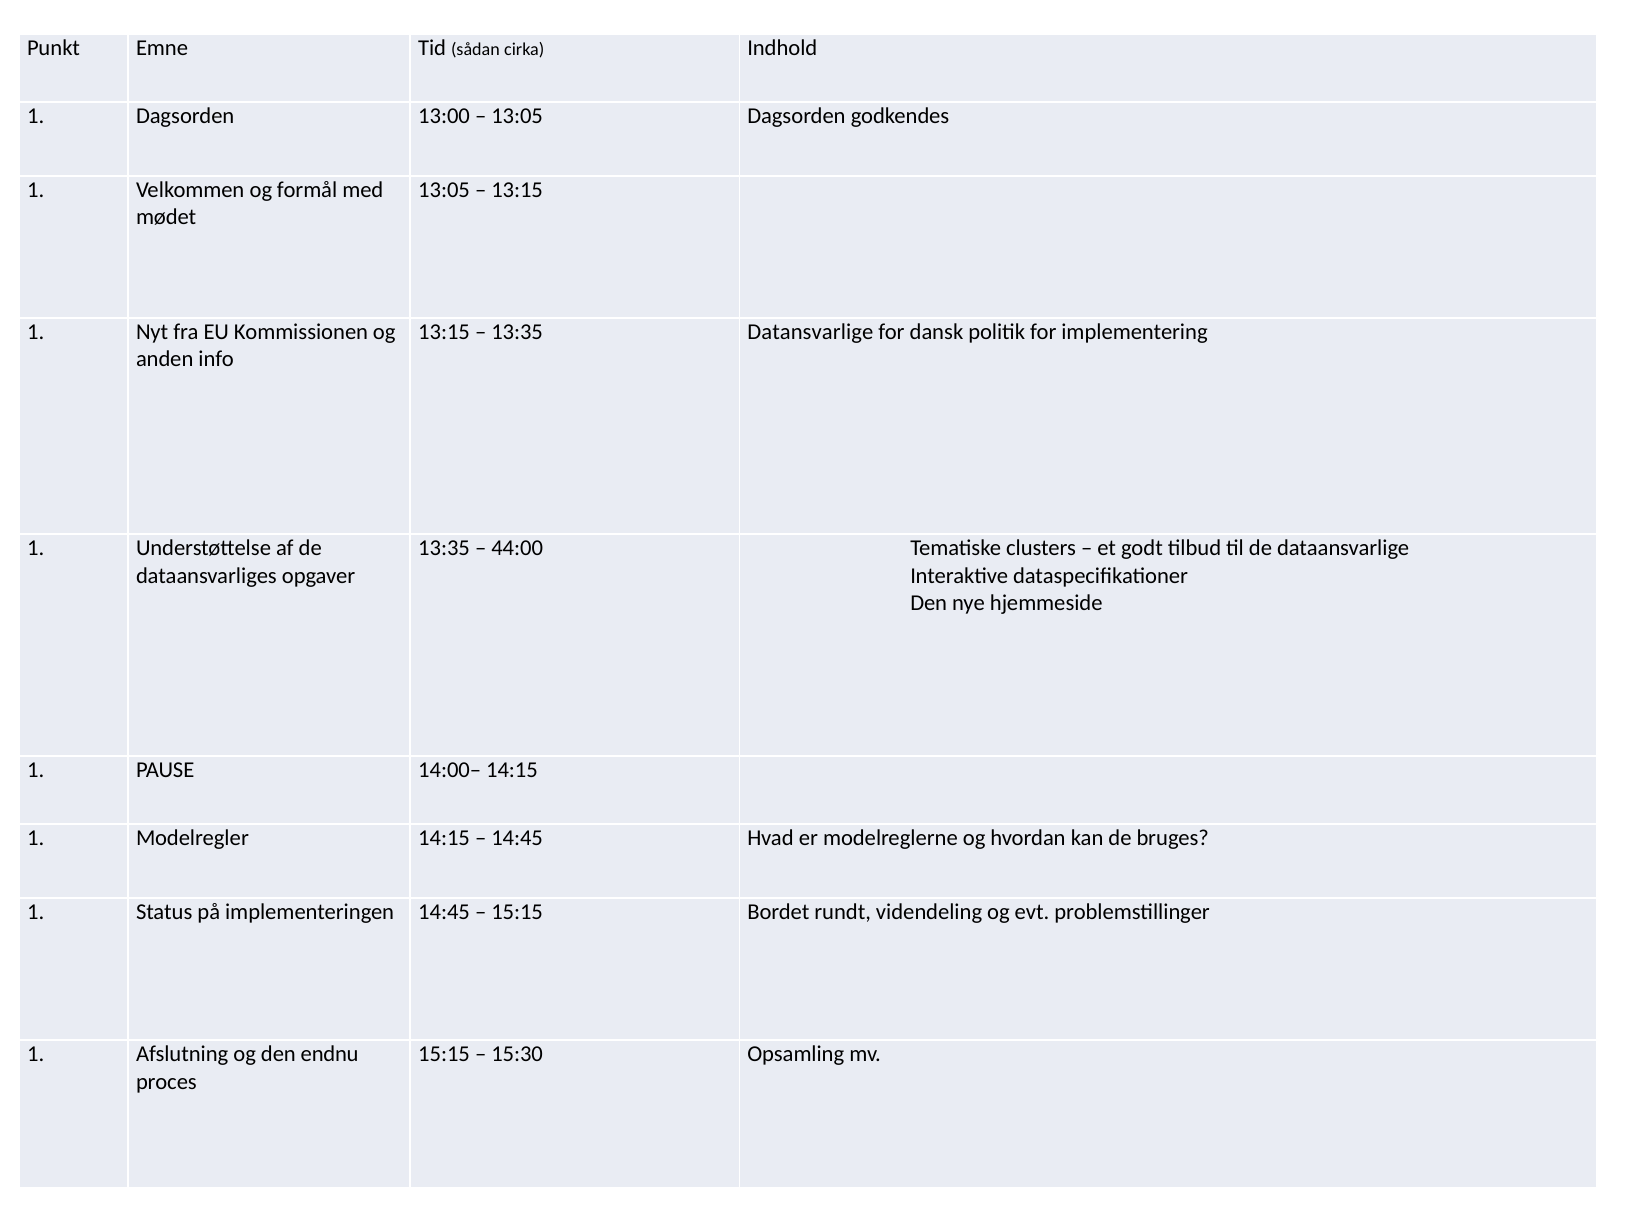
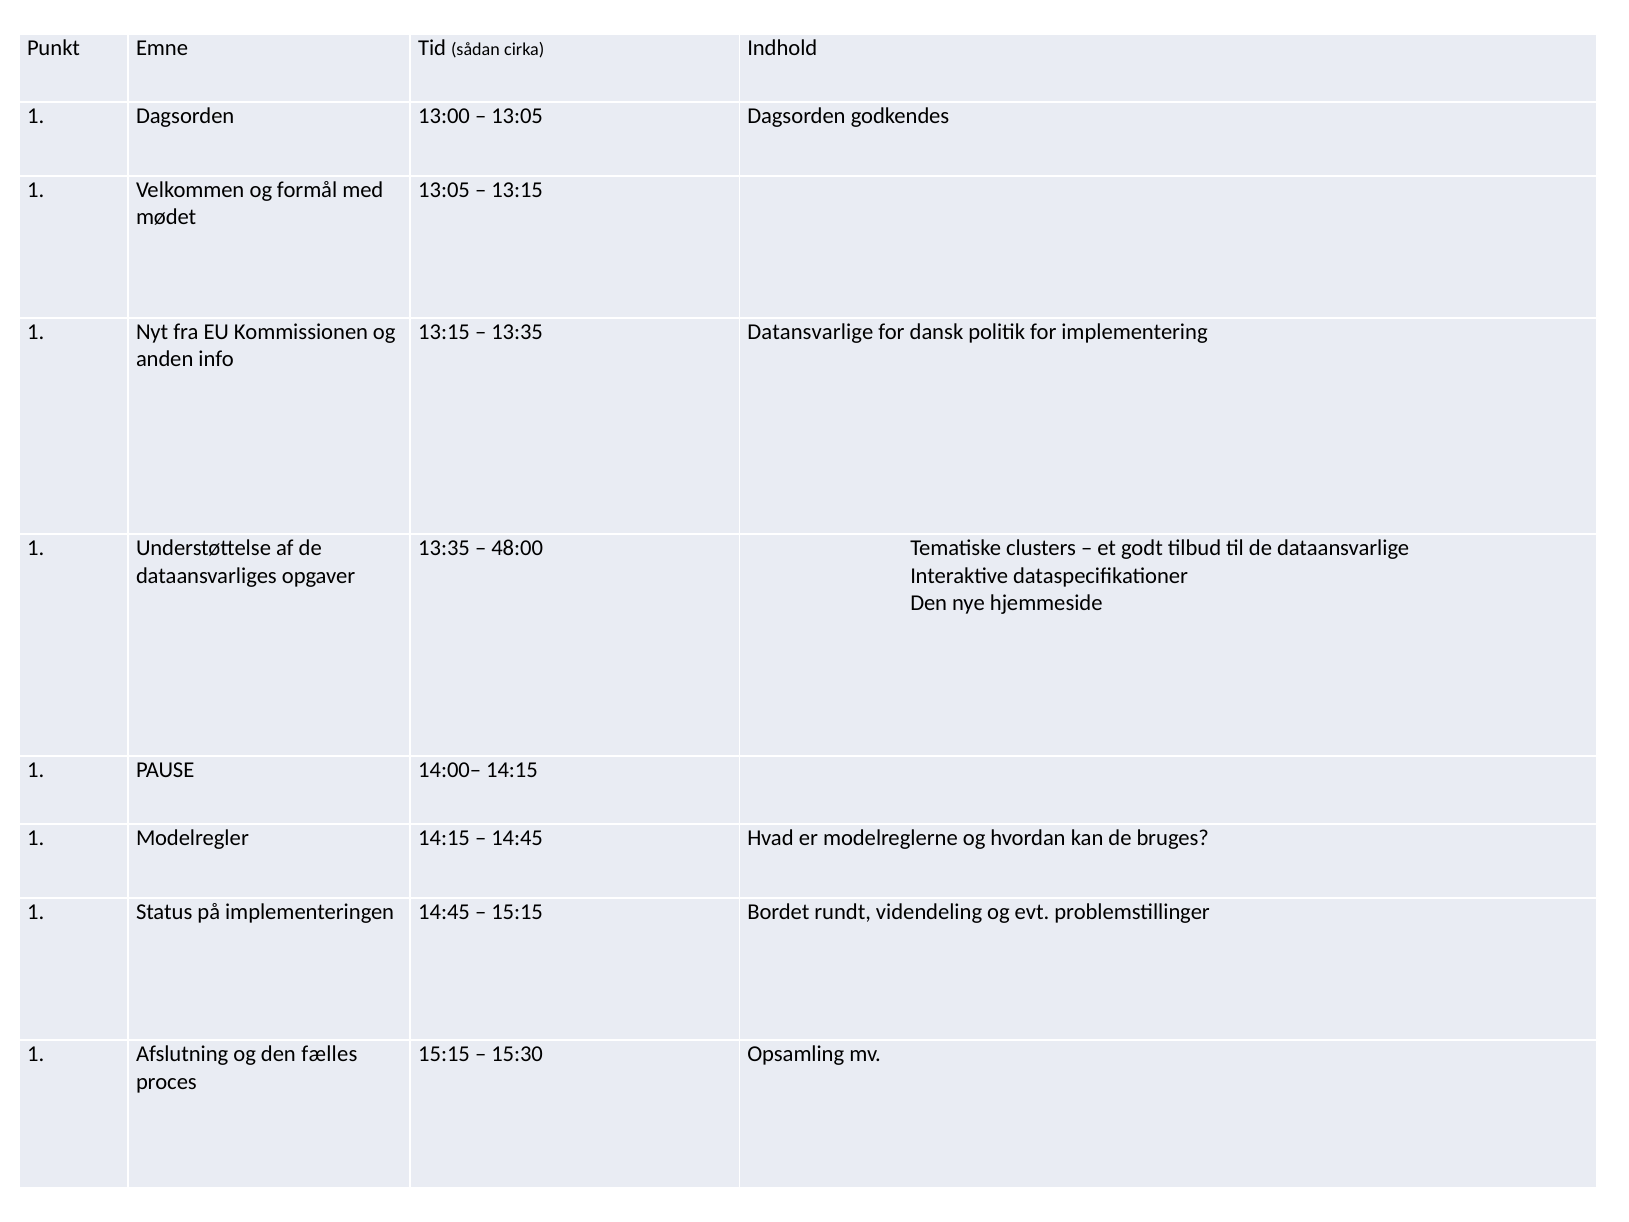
44:00: 44:00 -> 48:00 (517, 548)
endnu: endnu -> fælles (329, 1054)
